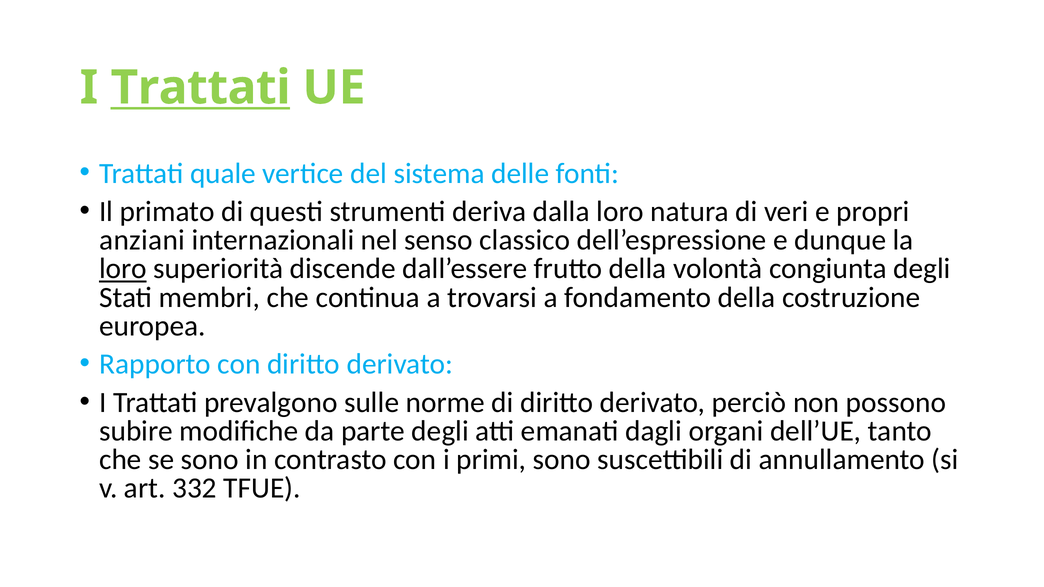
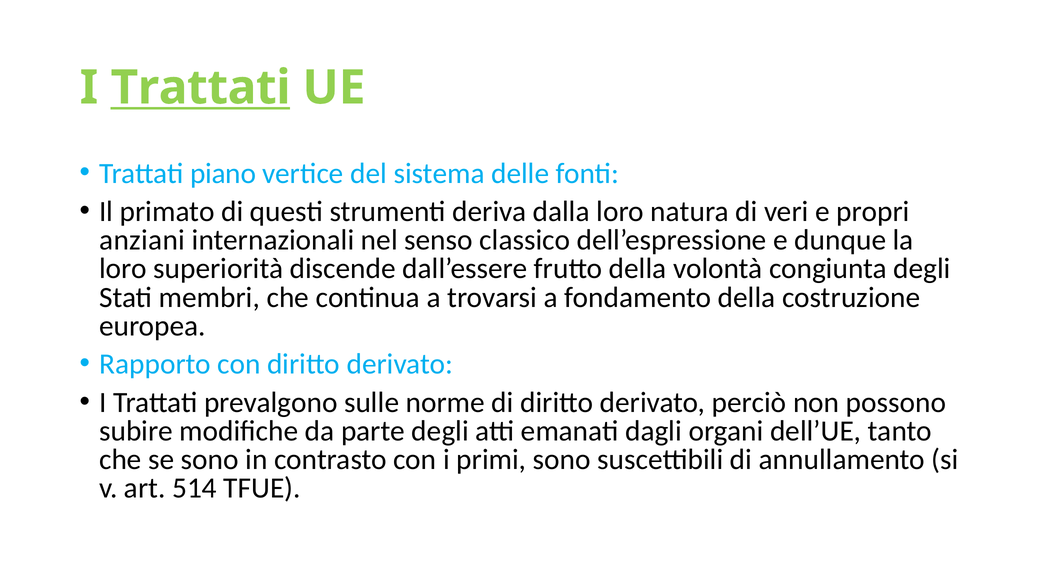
quale: quale -> piano (223, 173)
loro underline: present -> none (123, 269)
332: 332 -> 514 (194, 488)
